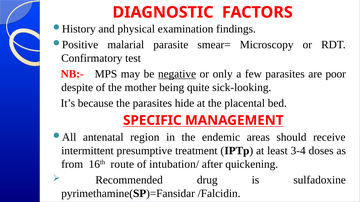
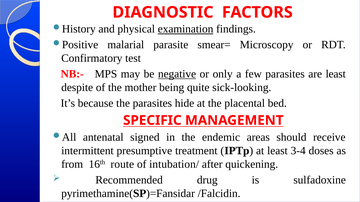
examination underline: none -> present (186, 29)
are poor: poor -> least (336, 74)
region: region -> signed (145, 138)
